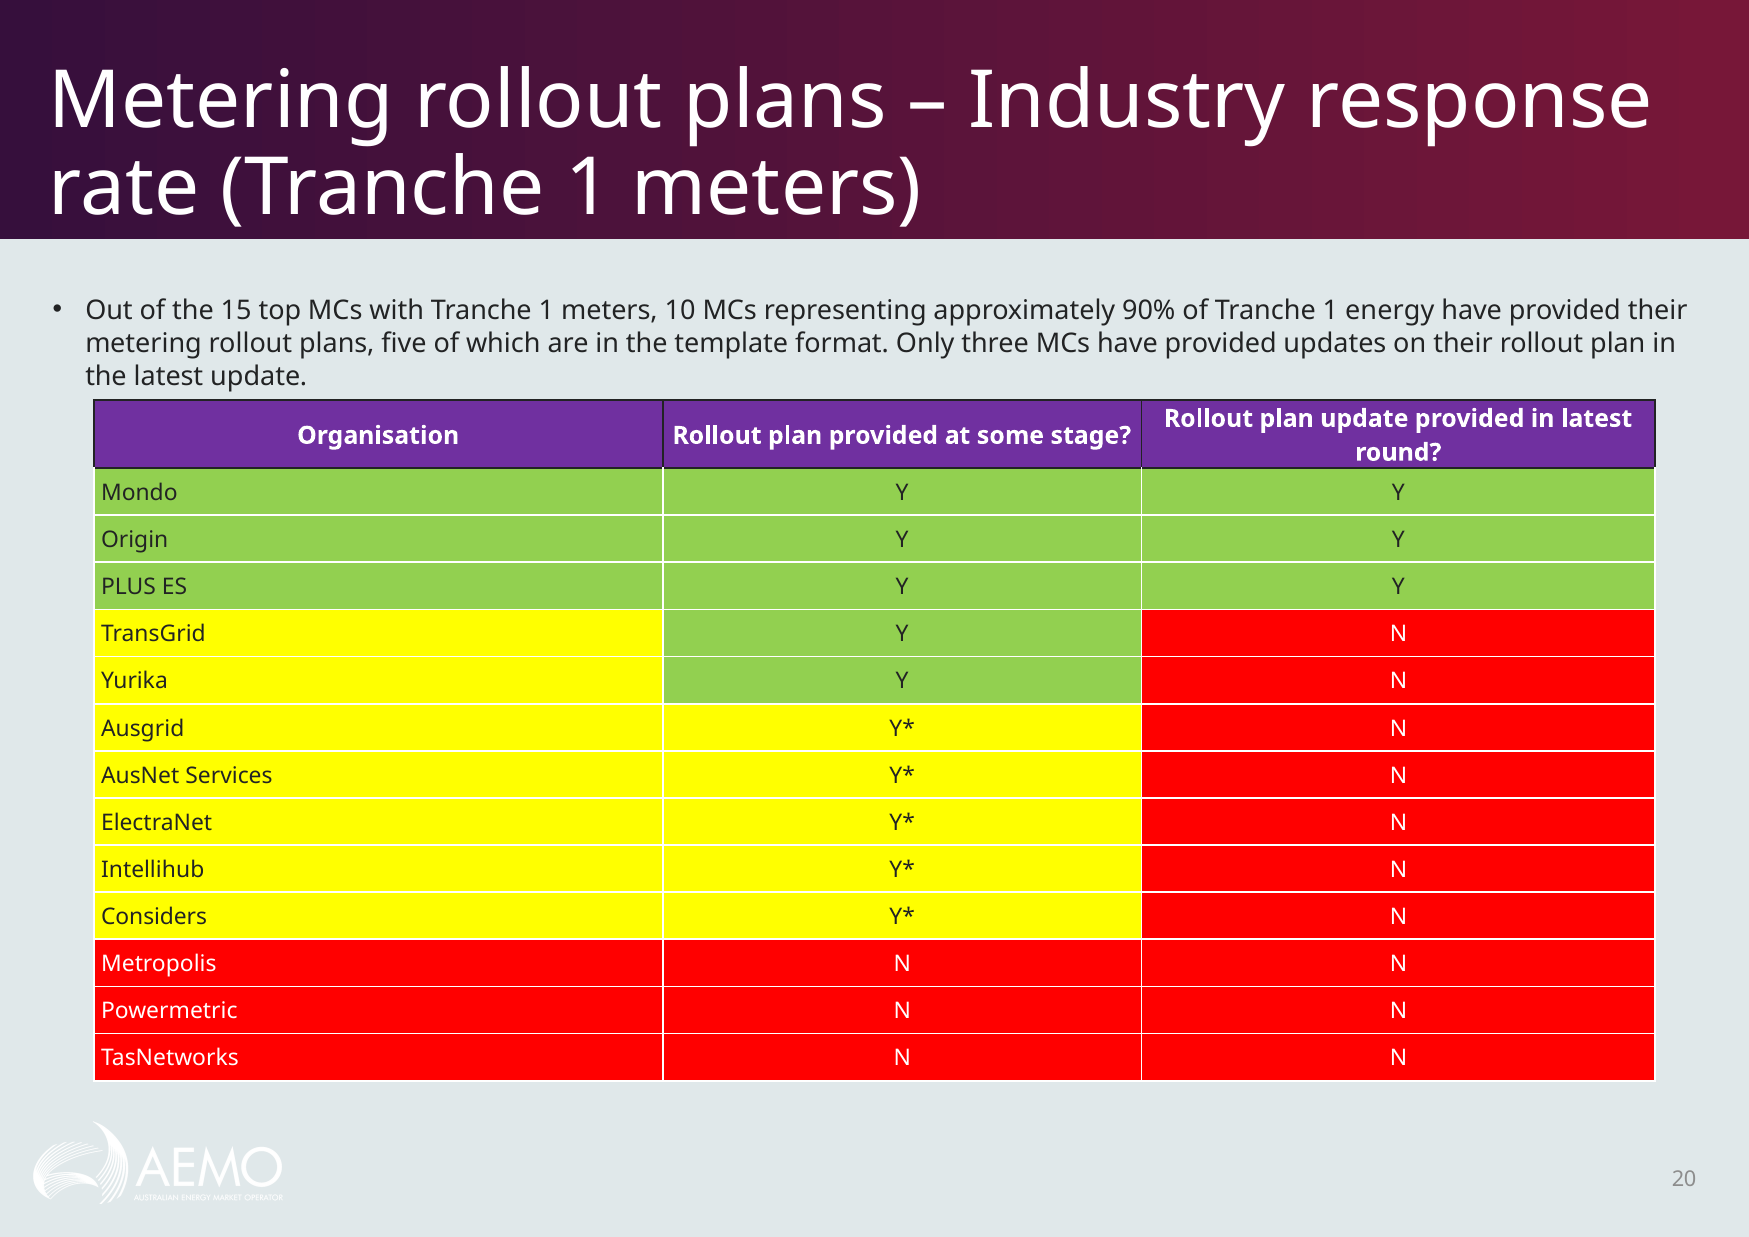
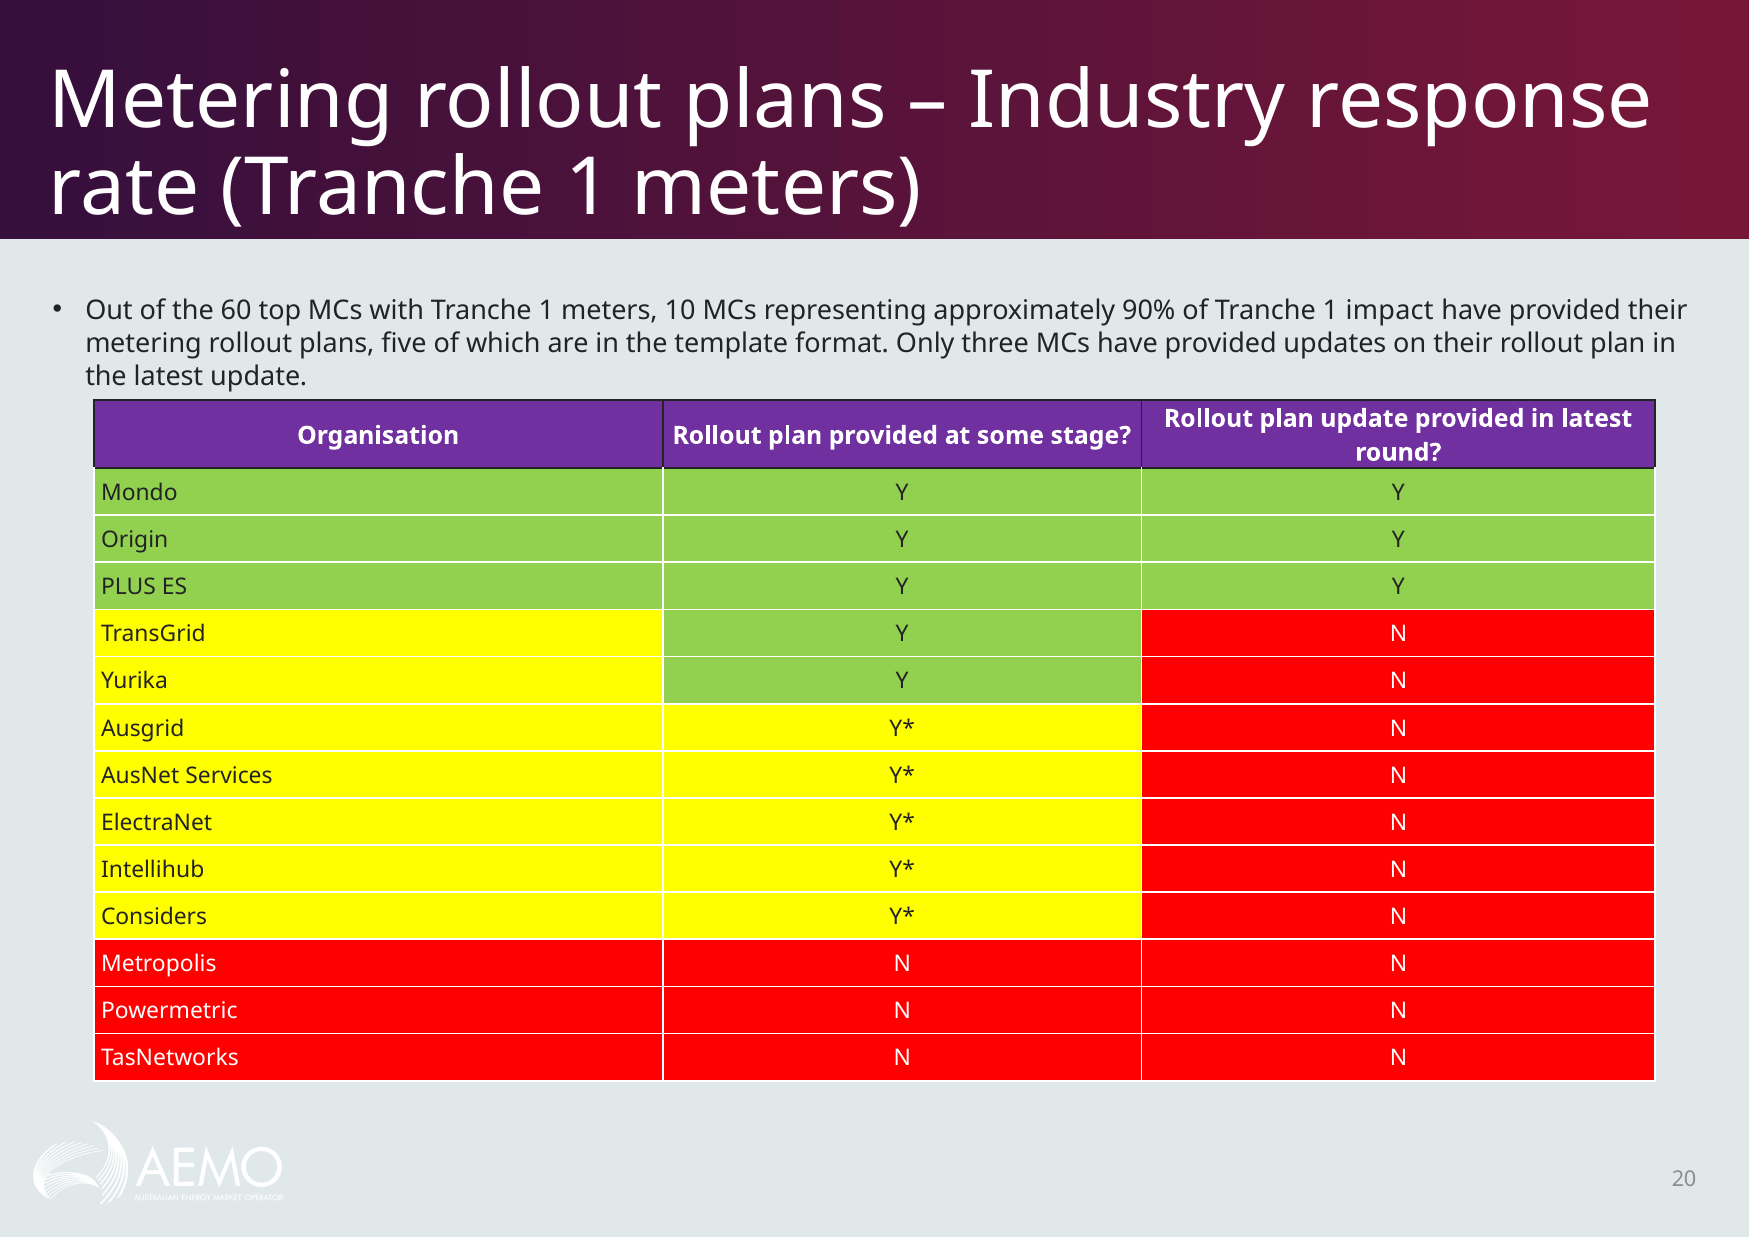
15: 15 -> 60 (236, 311)
energy: energy -> impact (1390, 311)
